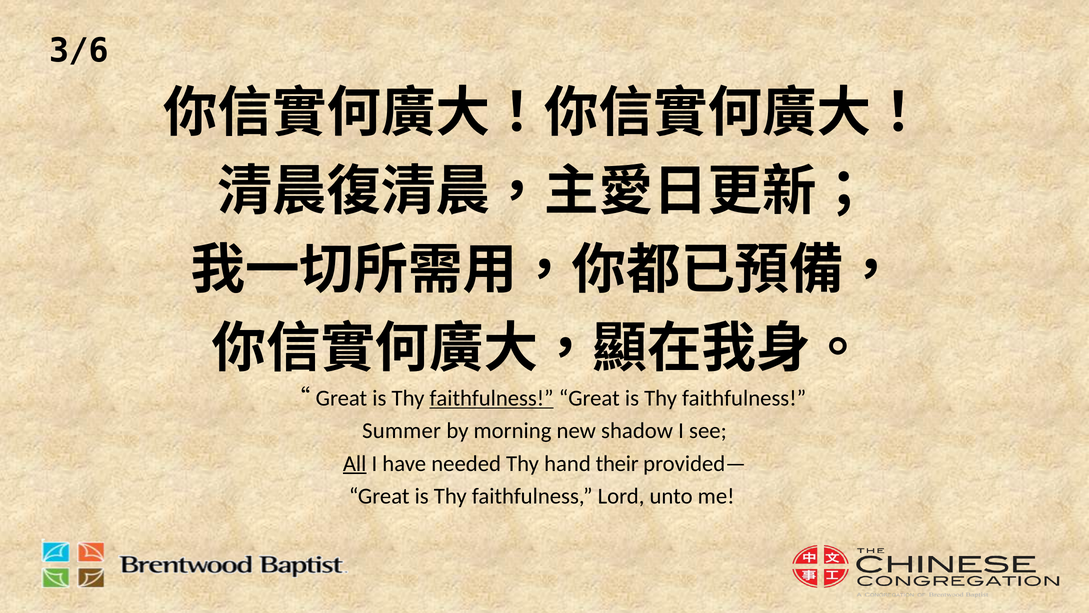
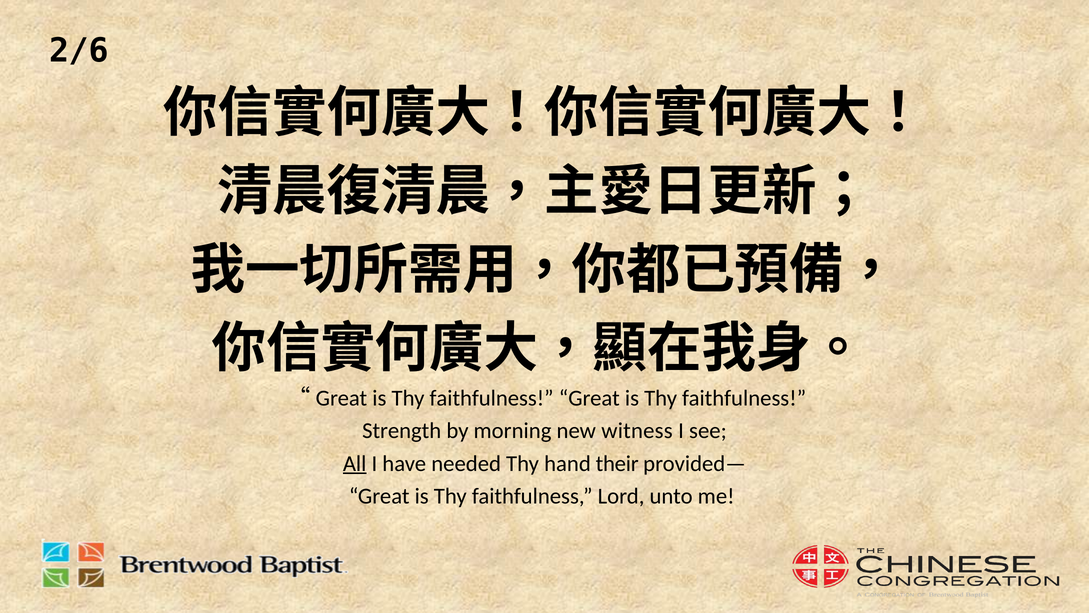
3/6: 3/6 -> 2/6 (79, 51)
faithfulness underline: present -> none (492, 398)
Summer: Summer -> Strength (402, 431)
shadow: shadow -> witness (637, 431)
